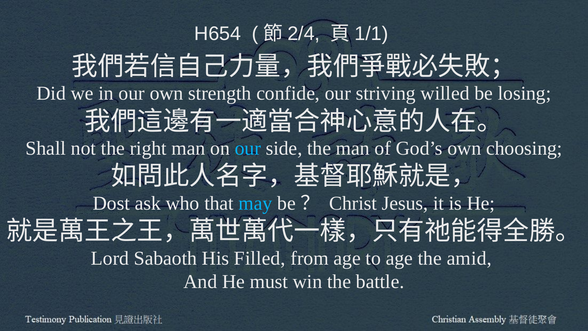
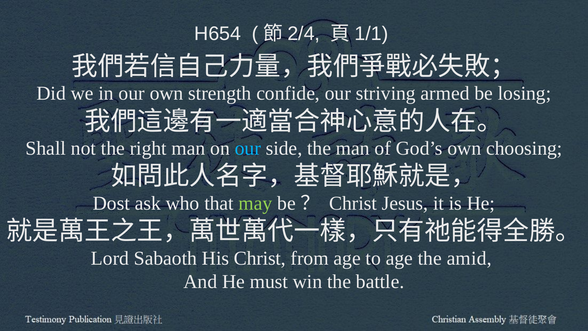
willed: willed -> armed (445, 93)
may colour: light blue -> light green (255, 203)
His Filled: Filled -> Christ (260, 258)
